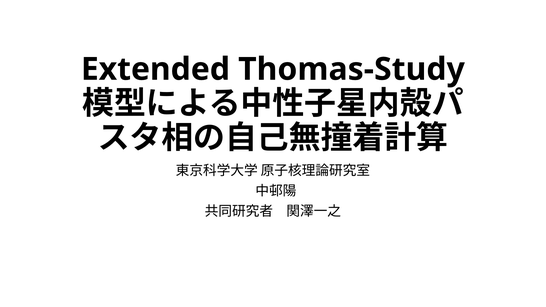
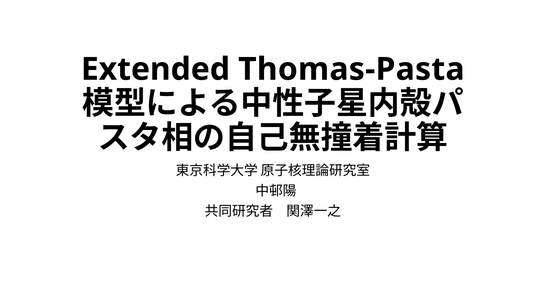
Thomas-Study: Thomas-Study -> Thomas-Pasta (351, 69)
